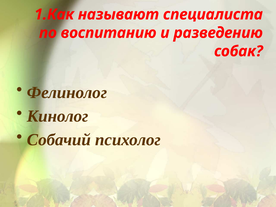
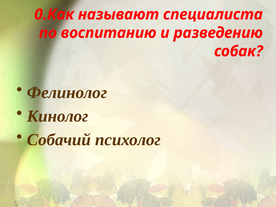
1.Как: 1.Как -> 0.Как (54, 14)
